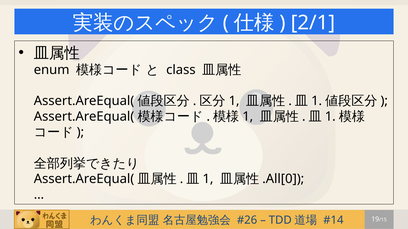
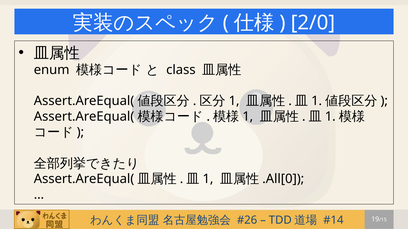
2/1: 2/1 -> 2/0 (313, 23)
